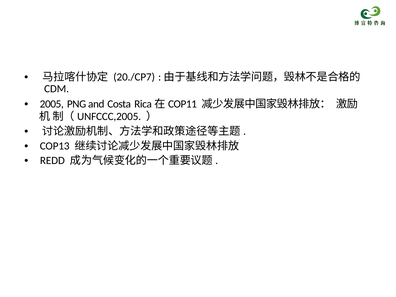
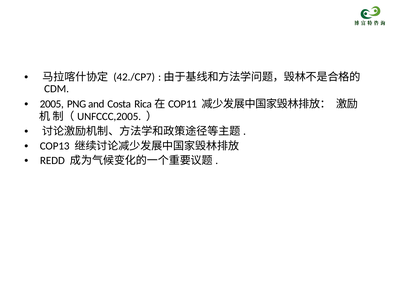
20./CP7: 20./CP7 -> 42./CP7 (134, 77)
